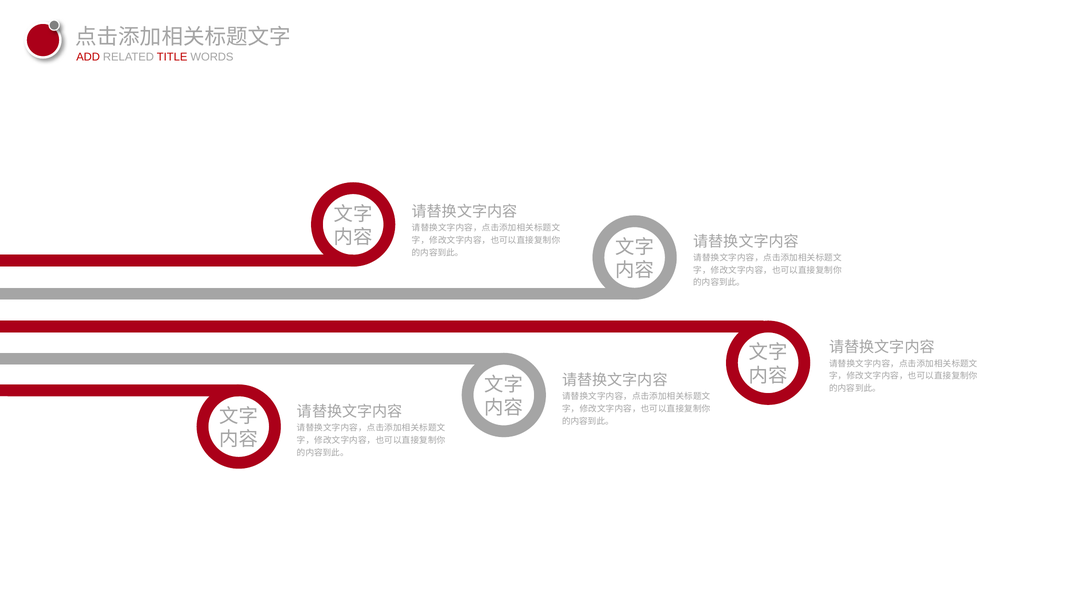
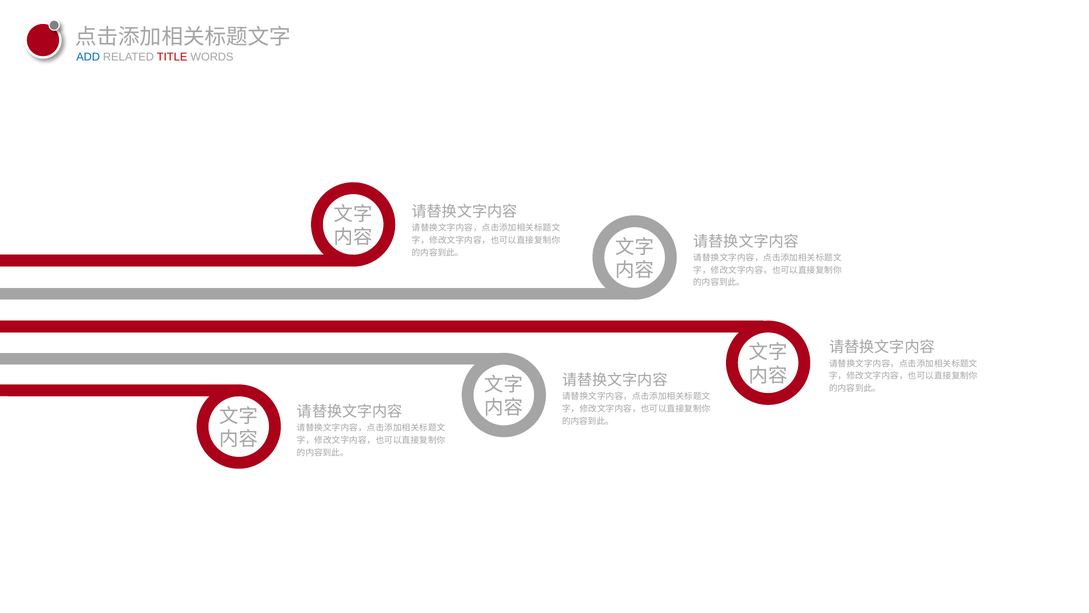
ADD colour: red -> blue (88, 57)
